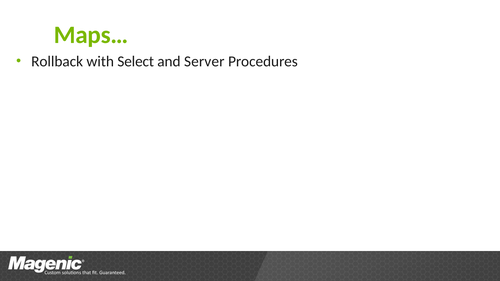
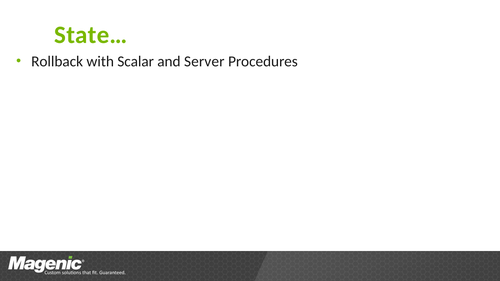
Maps…: Maps… -> State… (91, 35)
Select: Select -> Scalar (136, 62)
